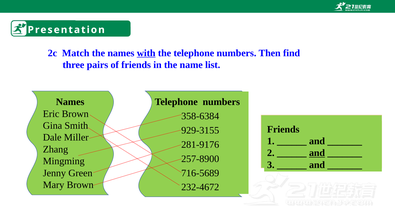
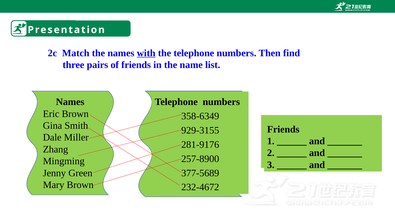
358-6384: 358-6384 -> 358-6349 (200, 116)
and underline: present -> none (317, 153)
716-5689: 716-5689 -> 377-5689 (200, 173)
